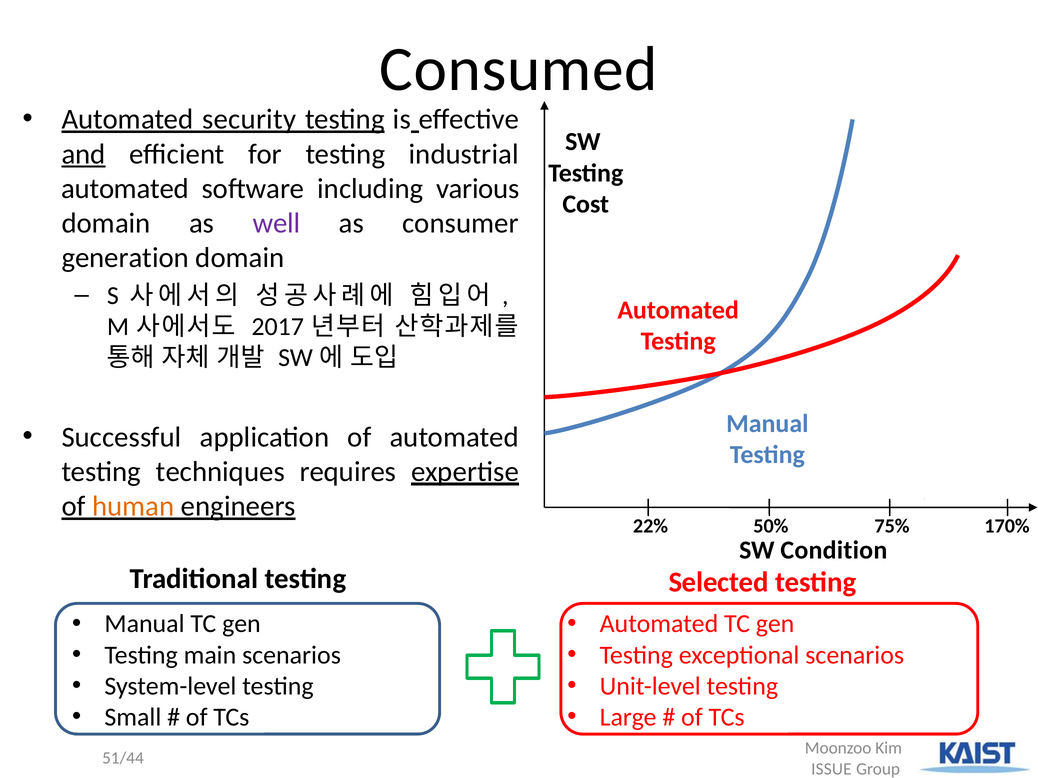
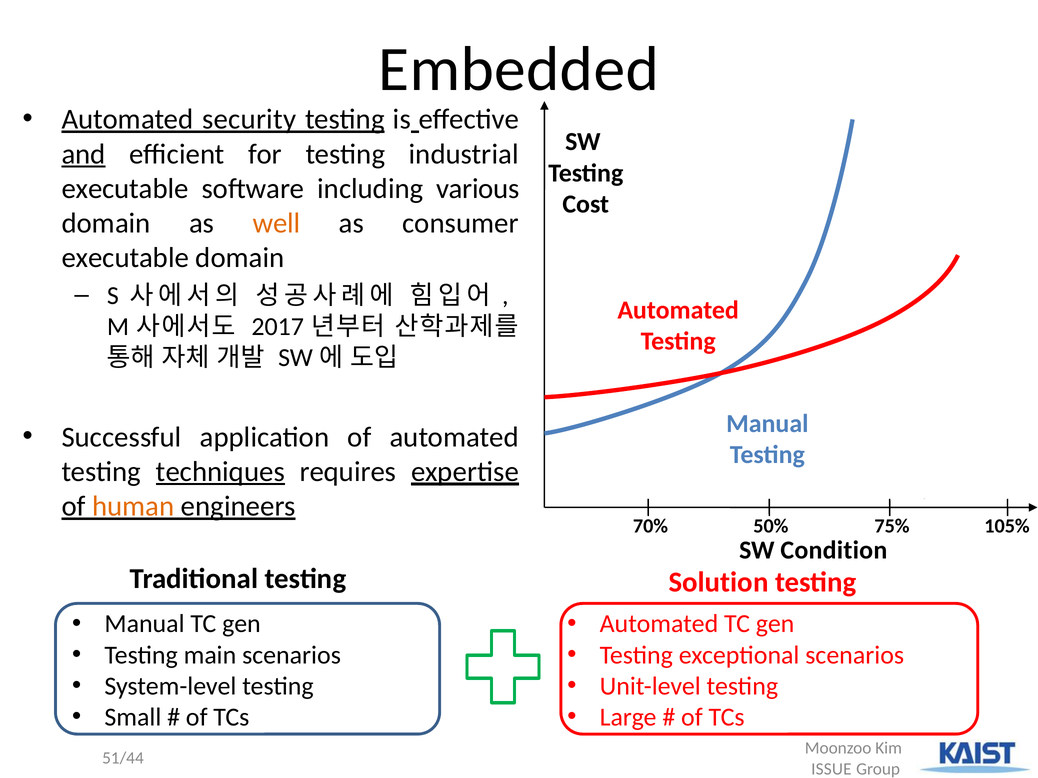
Consumed: Consumed -> Embedded (519, 69)
automated: automated -> executable (125, 189)
well colour: purple -> orange (277, 223)
generation: generation -> executable (125, 258)
techniques underline: none -> present (220, 472)
22%: 22% -> 70% (651, 526)
170%: 170% -> 105% (1007, 526)
Selected: Selected -> Solution (719, 583)
